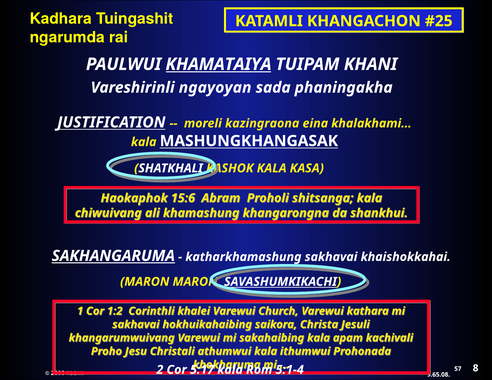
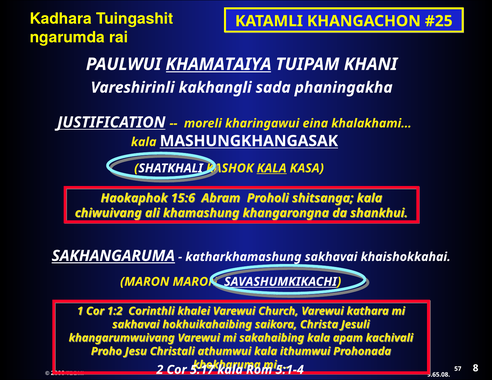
ngayoyan: ngayoyan -> kakhangli (215, 88)
kazingraona: kazingraona -> kharingawui (262, 123)
KALA underline: none -> present (272, 168)
